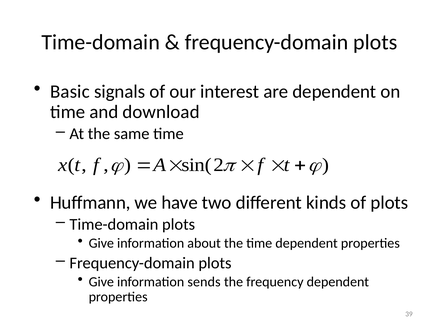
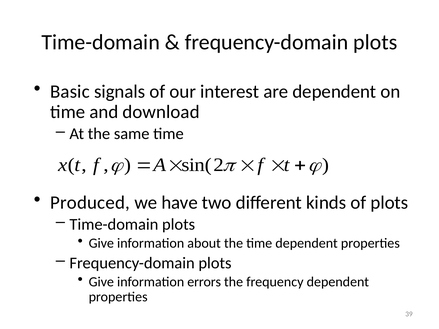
Huffmann: Huffmann -> Produced (90, 203)
sends: sends -> errors (204, 282)
